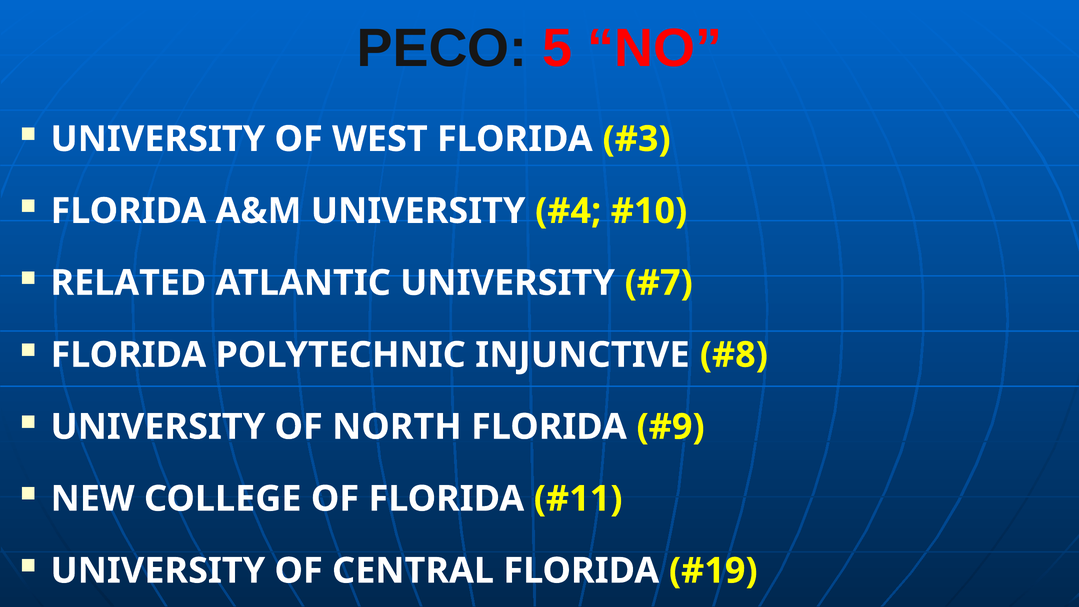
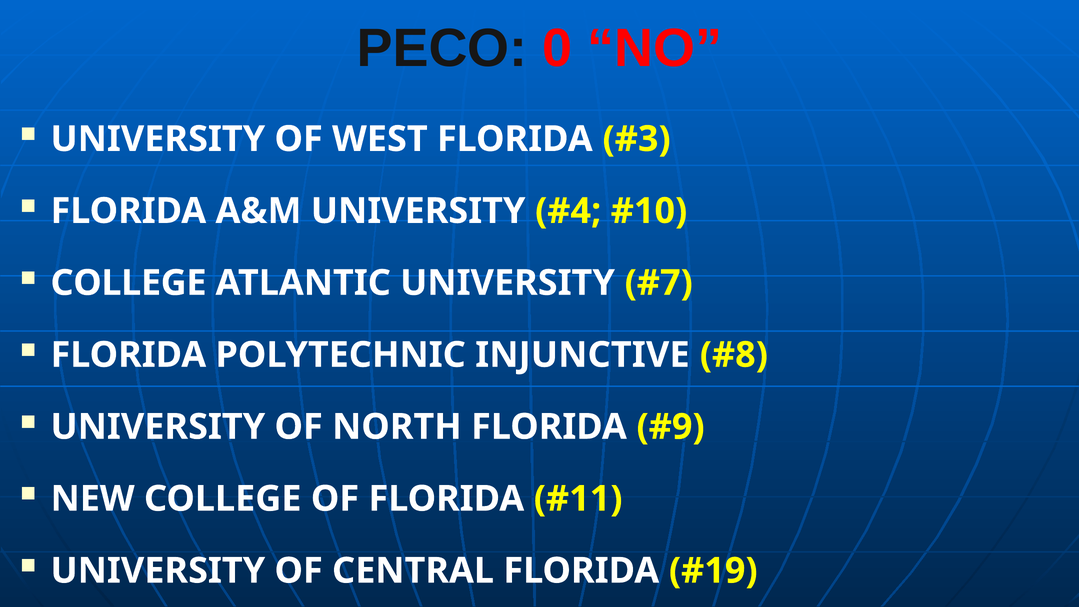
5: 5 -> 0 (557, 48)
RELATED: RELATED -> COLLEGE (129, 283)
